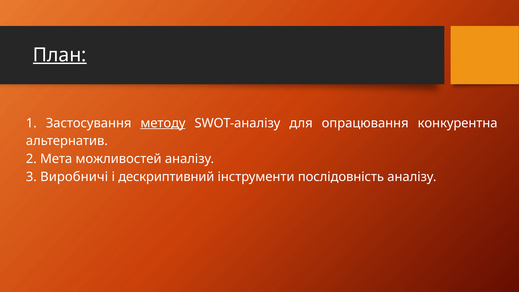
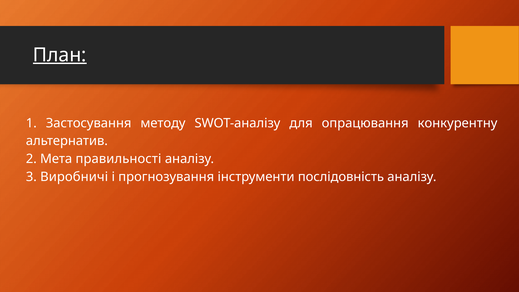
методу underline: present -> none (163, 123)
конкурентна: конкурентна -> конкурентну (458, 123)
можливостей: можливостей -> правильності (118, 159)
дескриптивний: дескриптивний -> прогнозування (166, 177)
